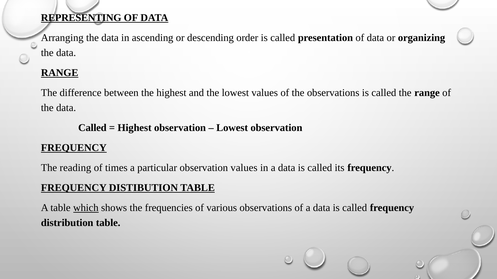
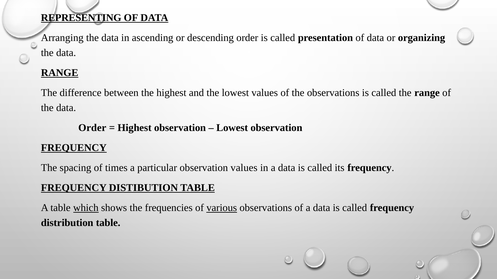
Called: Called -> Order (92, 128)
reading: reading -> spacing (75, 168)
various underline: none -> present (222, 208)
